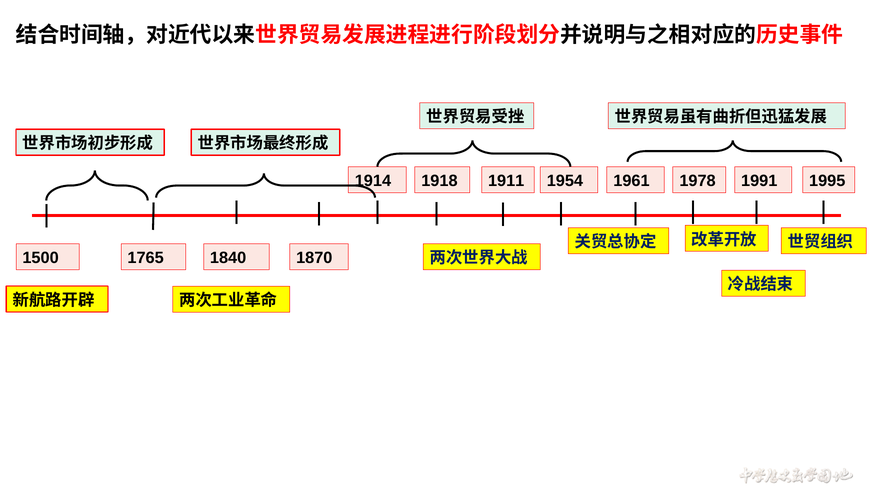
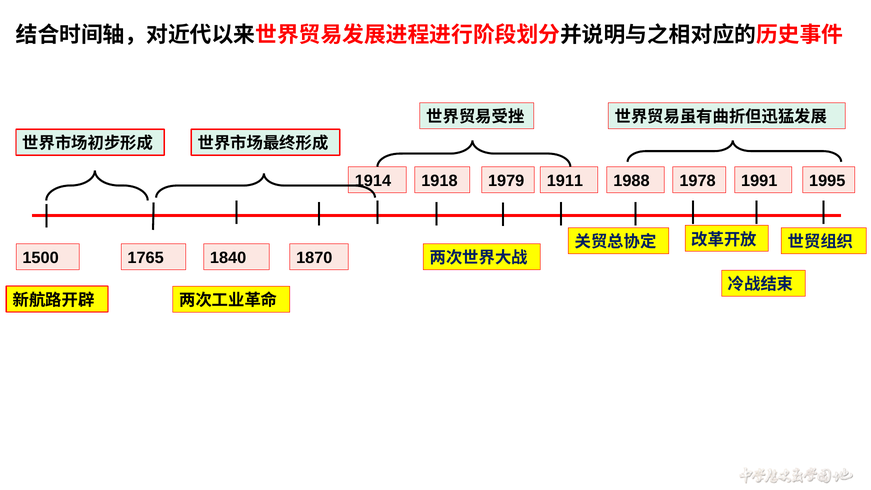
1911: 1911 -> 1979 (506, 181)
1954: 1954 -> 1911 (565, 181)
1961: 1961 -> 1988 (631, 181)
